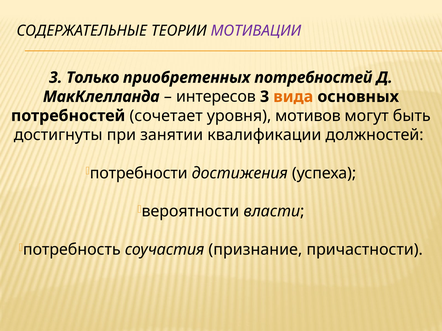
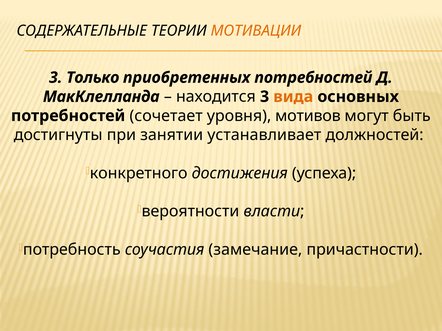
МОТИВАЦИИ colour: purple -> orange (256, 31)
интересов: интересов -> находится (216, 97)
квалификации: квалификации -> устанавливает (264, 135)
потребности: потребности -> конкретного (139, 173)
признание: признание -> замечание (255, 250)
